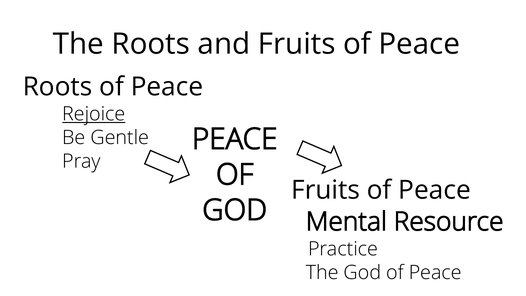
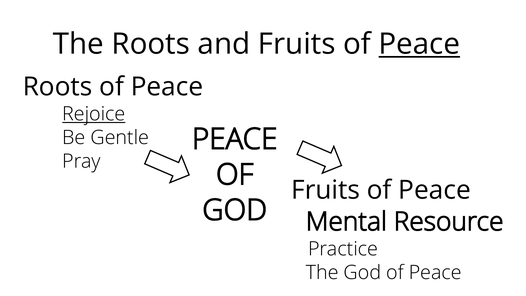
Peace underline: none -> present (419, 44)
